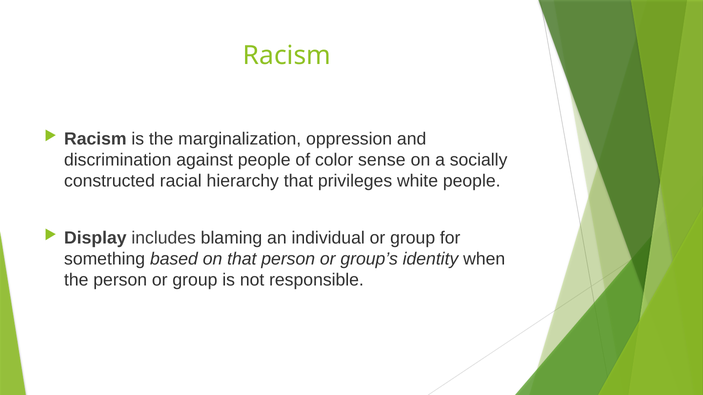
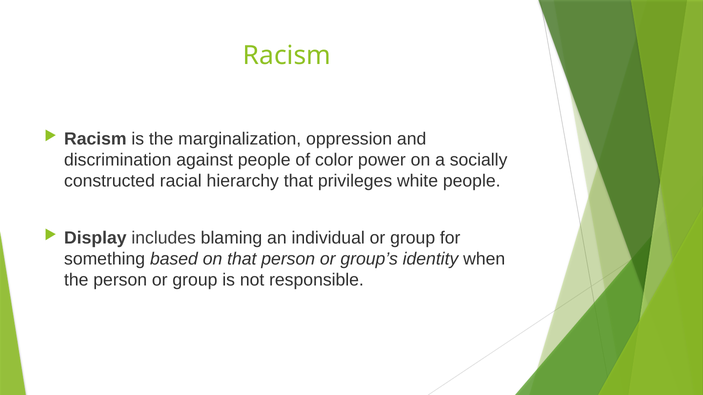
sense: sense -> power (382, 160)
